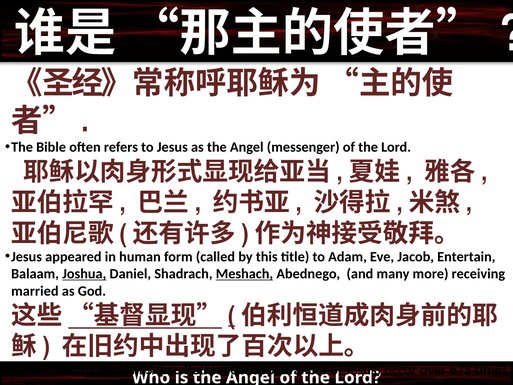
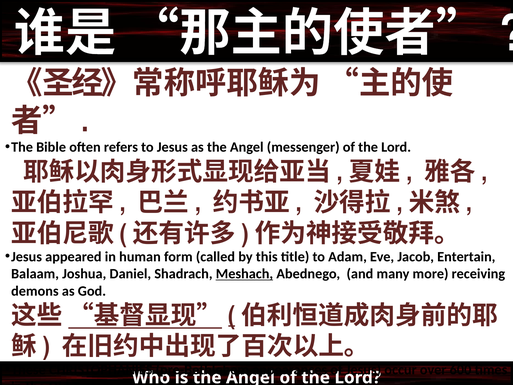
Joshua underline: present -> none (84, 274)
married: married -> demons (35, 291)
675: 675 -> 600 (460, 369)
